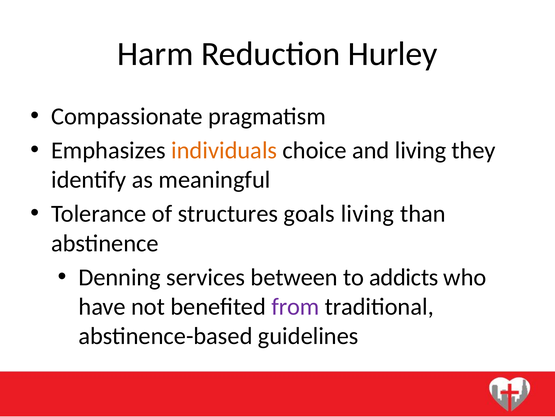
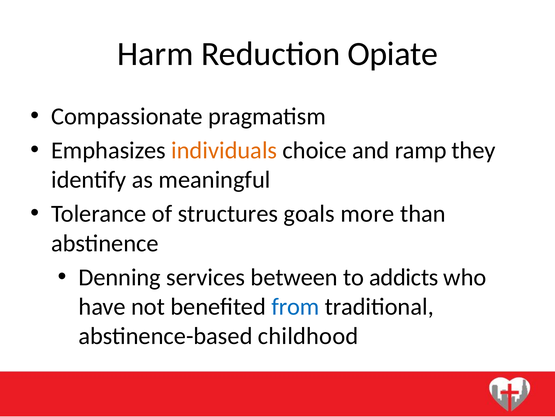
Hurley: Hurley -> Opiate (393, 54)
and living: living -> ramp (421, 150)
goals living: living -> more (367, 214)
from colour: purple -> blue (295, 306)
guidelines: guidelines -> childhood (308, 335)
